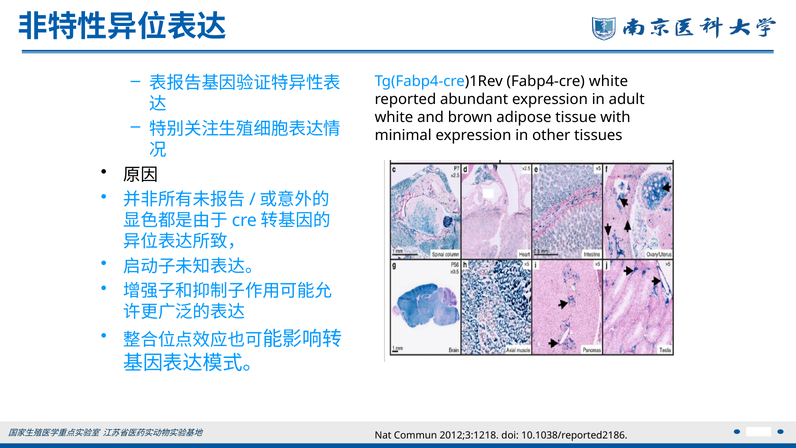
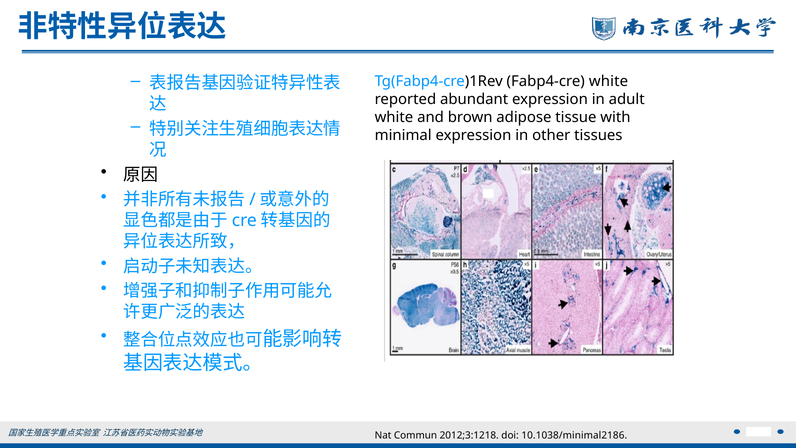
10.1038/reported2186: 10.1038/reported2186 -> 10.1038/minimal2186 (574, 435)
